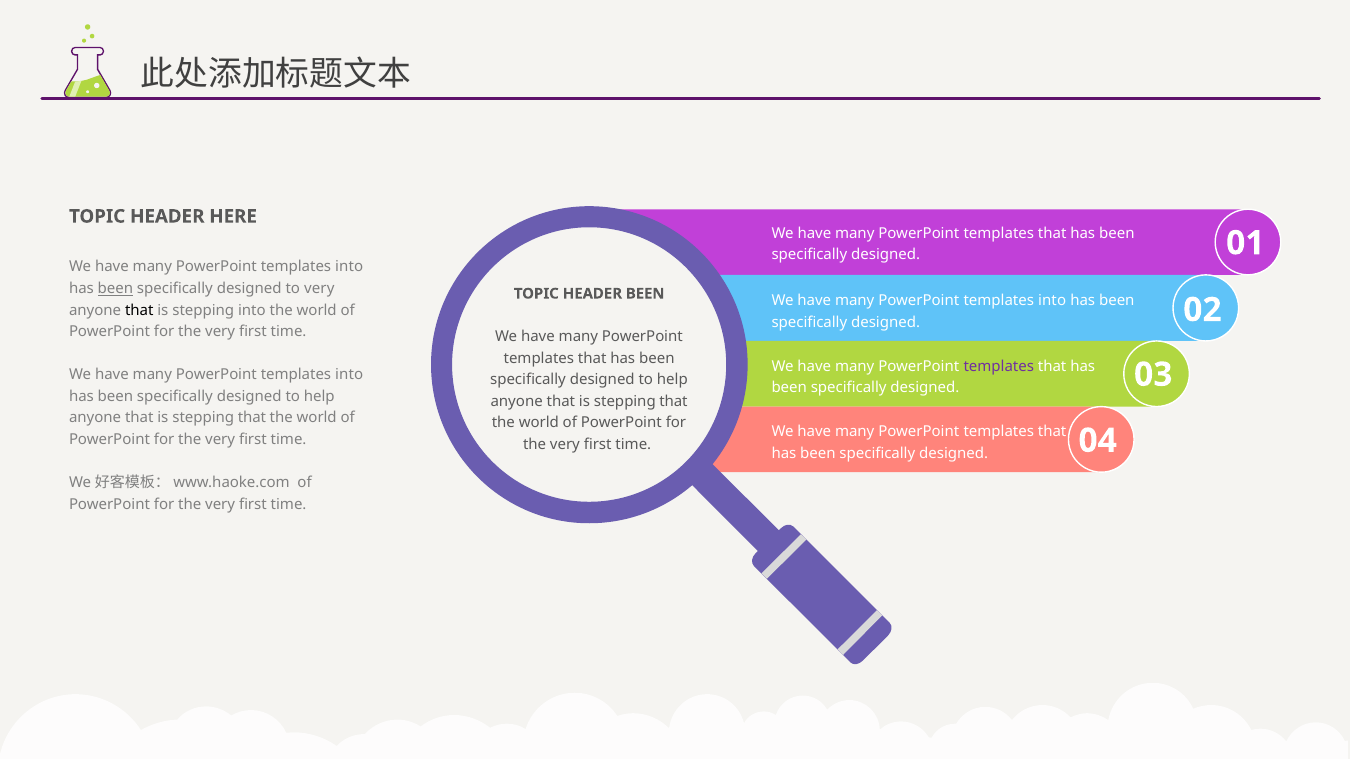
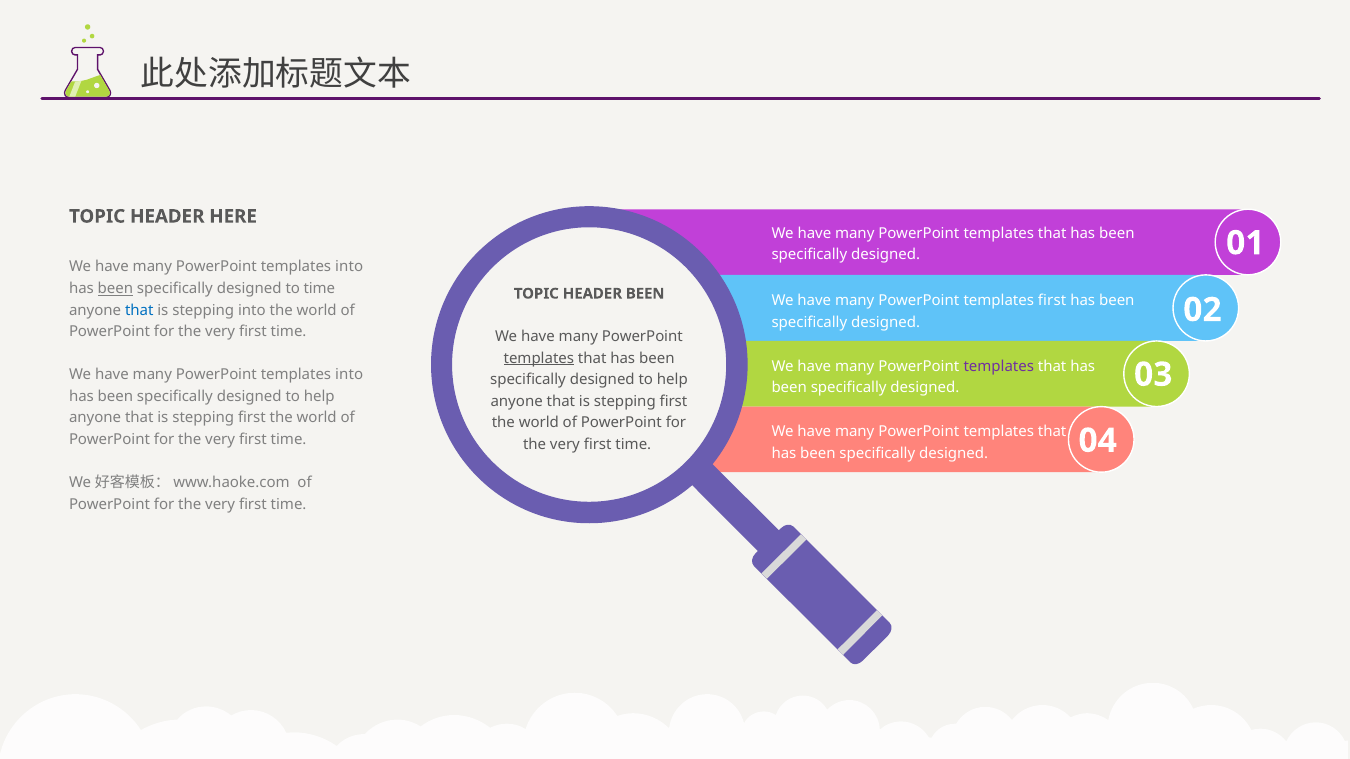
to very: very -> time (319, 289)
into: into -> first (1052, 301)
that colour: black -> blue (139, 310)
templates underline: none -> present (539, 358)
that: that -> first (673, 402)
that: that -> first (252, 418)
